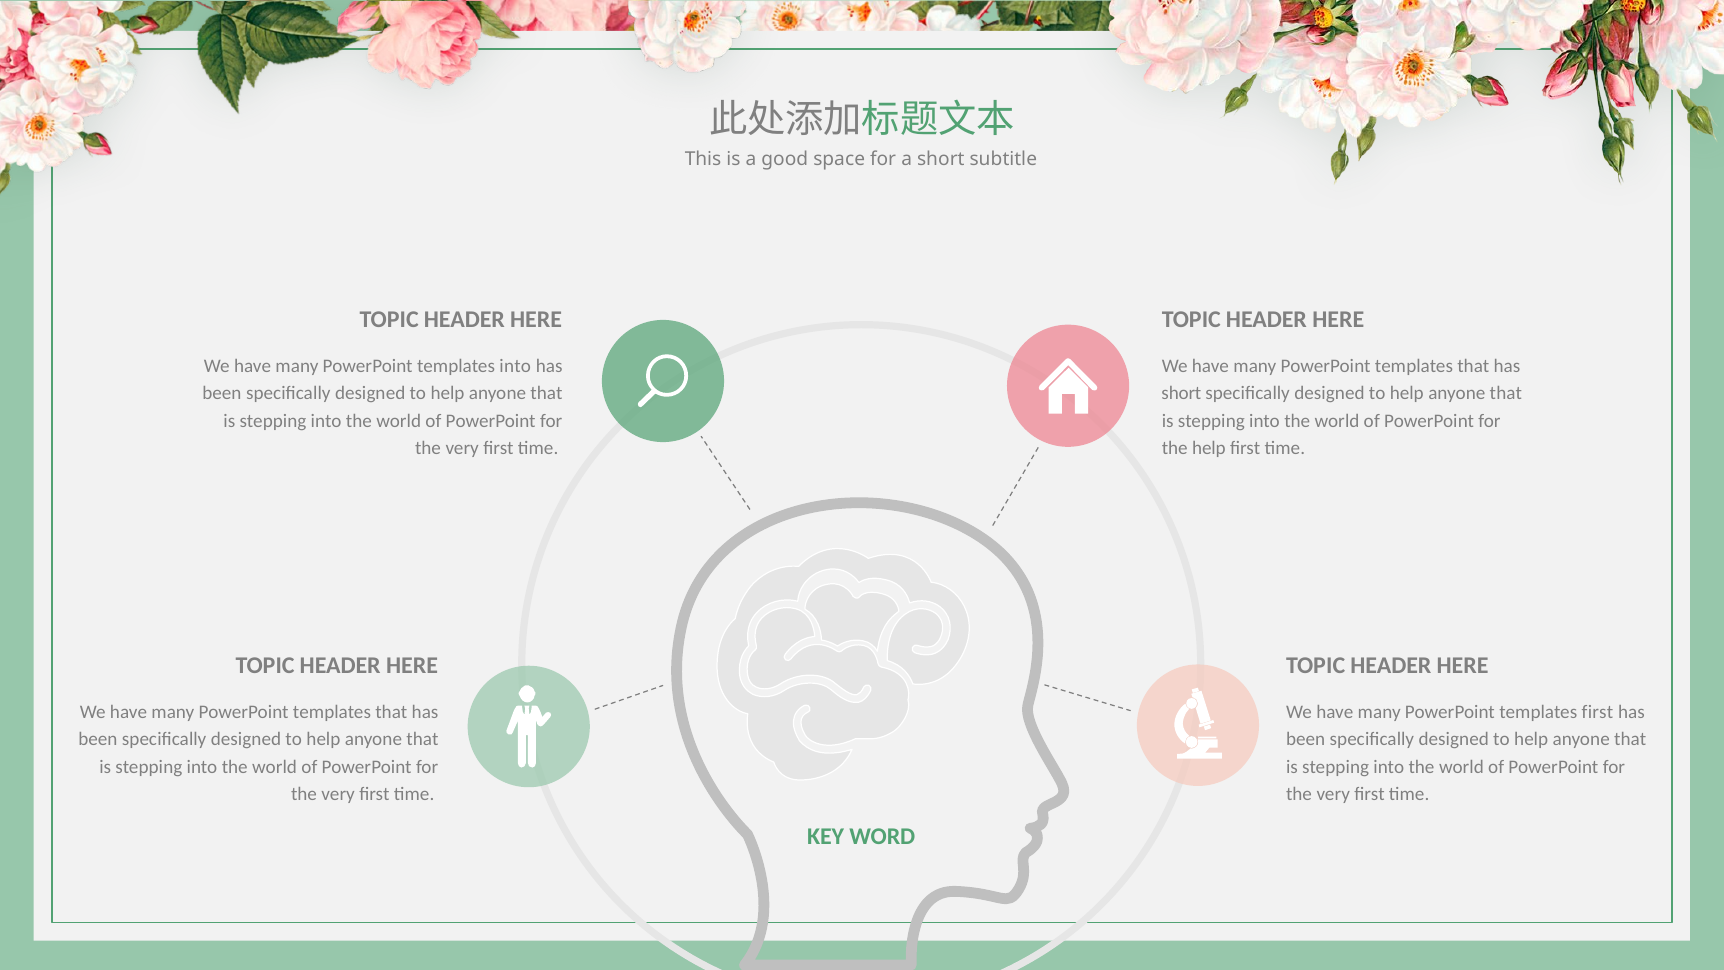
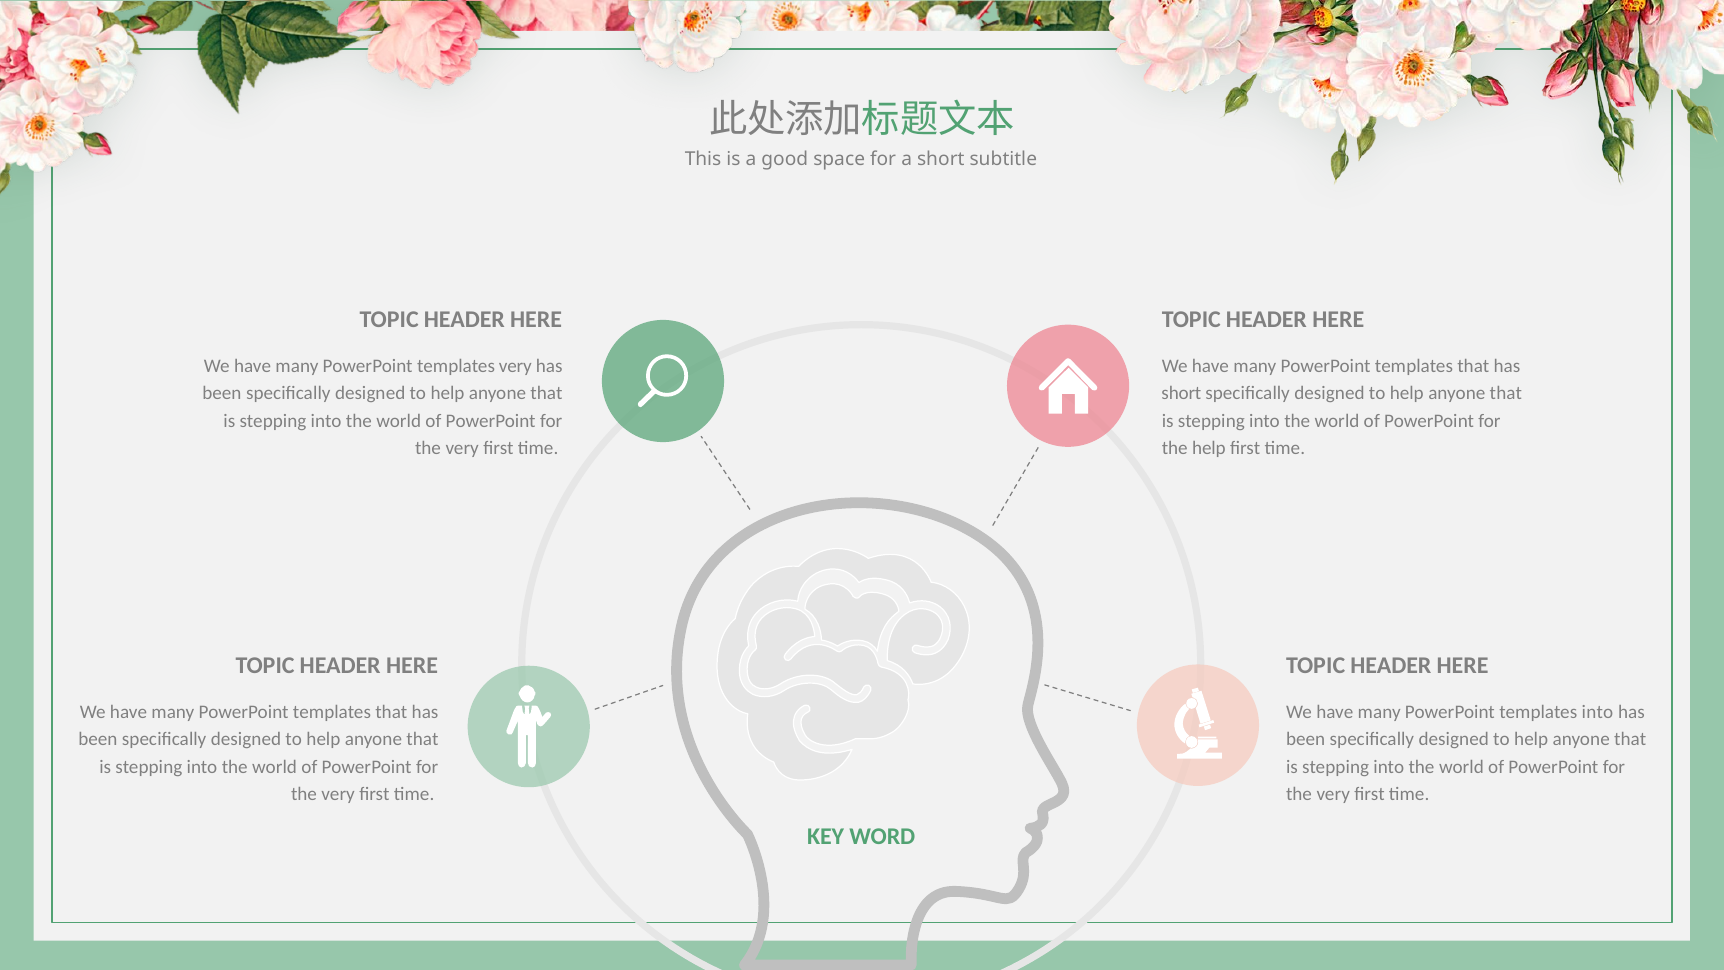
templates into: into -> very (515, 366)
templates first: first -> into (1597, 712)
